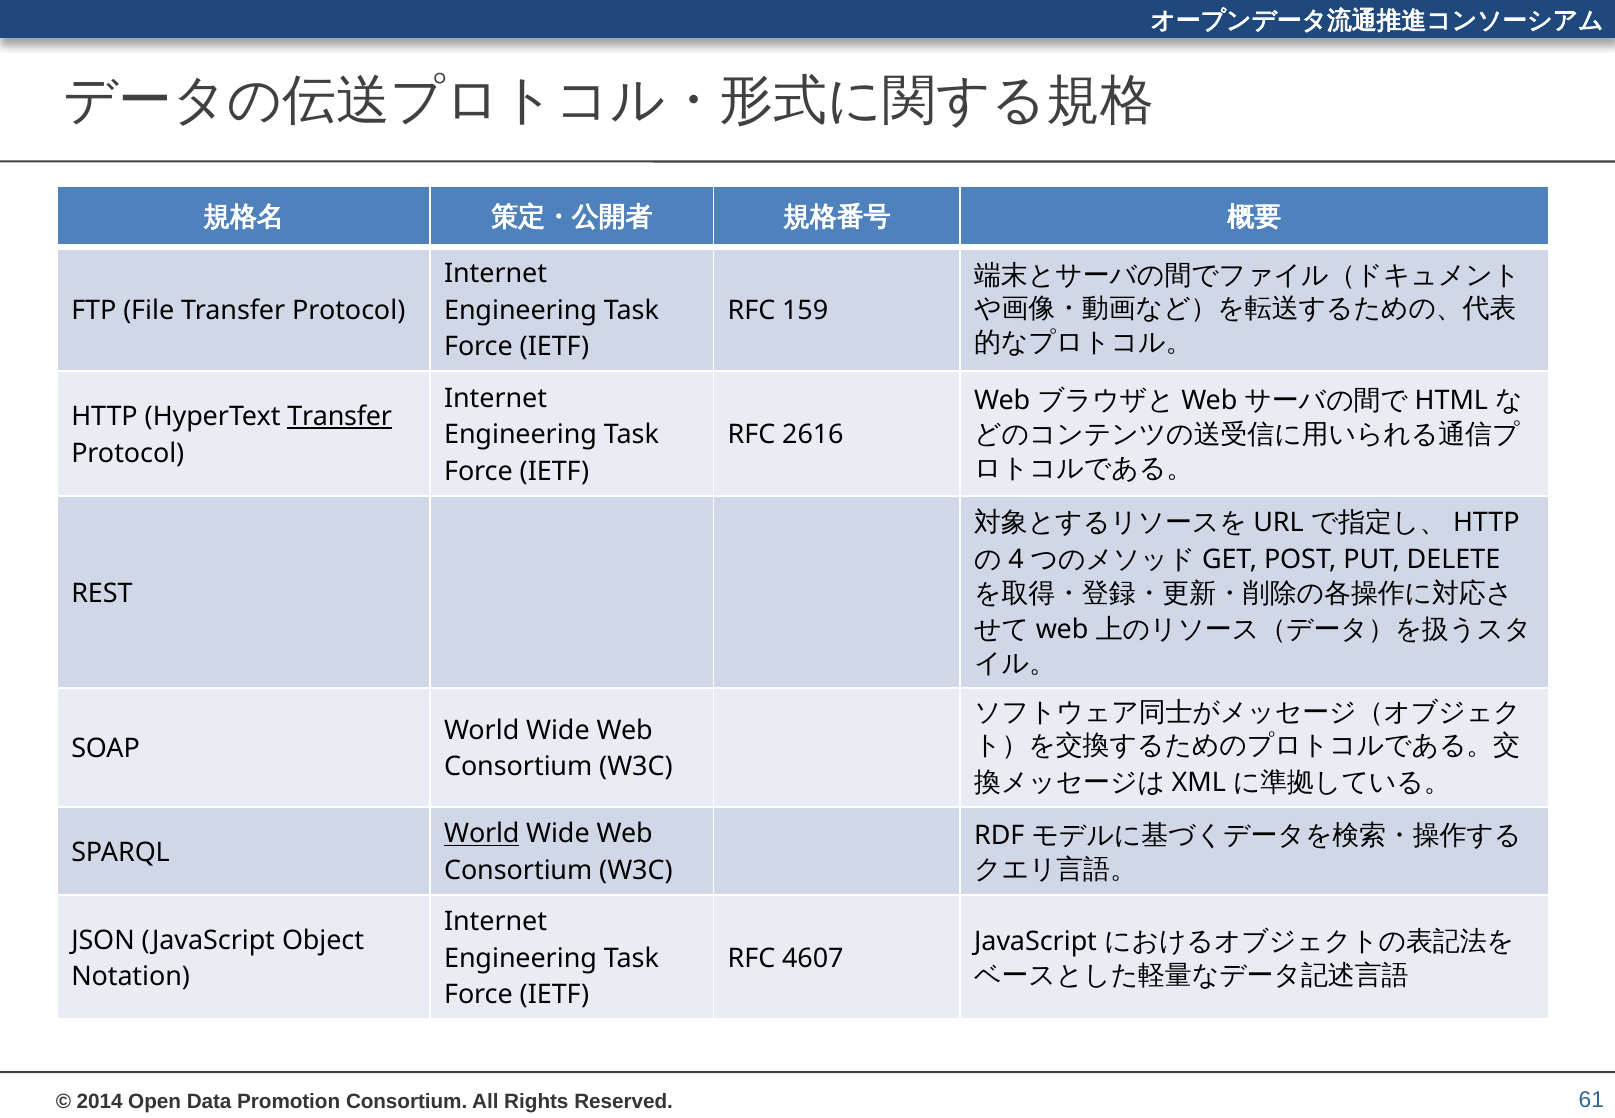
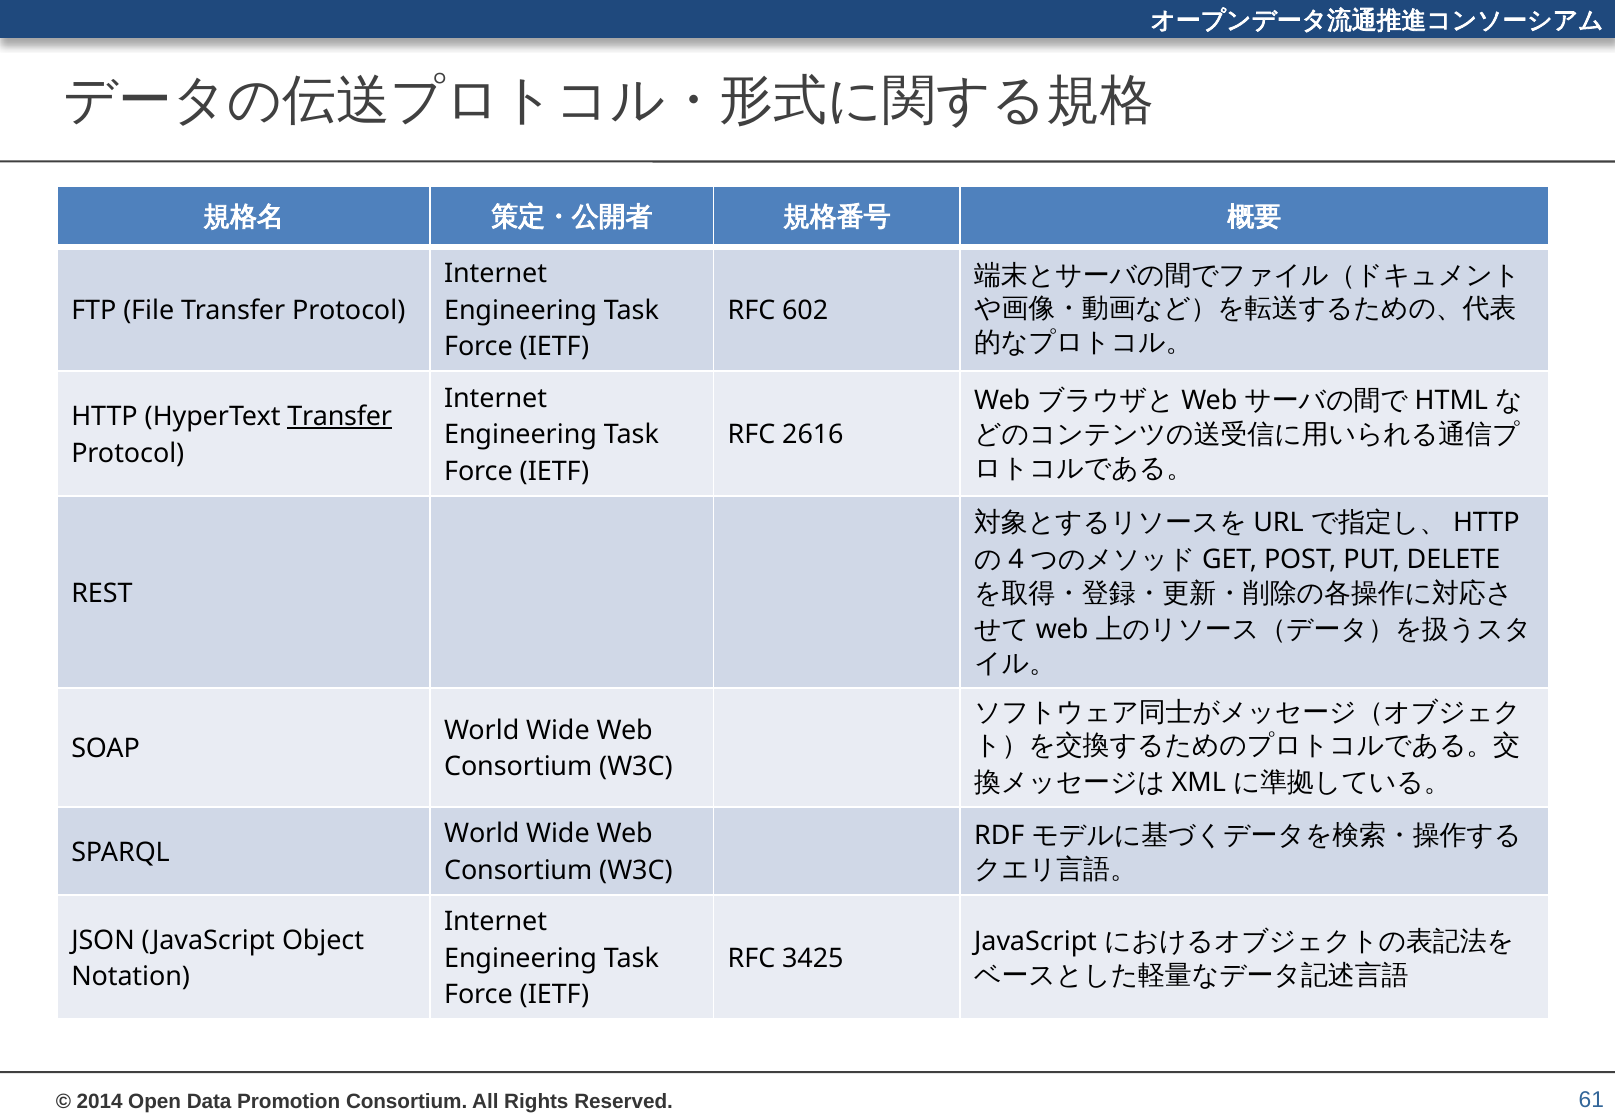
159: 159 -> 602 (805, 310)
World underline: present -> none (482, 834)
4607: 4607 -> 3425 (813, 959)
